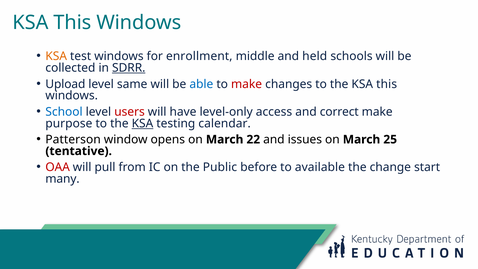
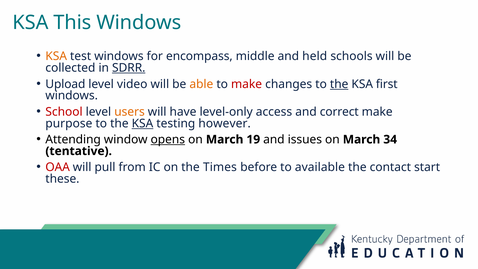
enrollment: enrollment -> encompass (199, 56)
same: same -> video (132, 84)
able colour: blue -> orange (201, 84)
the underline: none -> present (339, 84)
this: this -> first (387, 84)
School colour: blue -> red (64, 112)
users colour: red -> orange (130, 112)
calendar: calendar -> however (225, 123)
Patterson: Patterson -> Attending (73, 139)
opens underline: none -> present (168, 139)
22: 22 -> 19 (253, 139)
25: 25 -> 34 (390, 139)
Public: Public -> Times (220, 167)
change: change -> contact (390, 167)
many: many -> these (62, 179)
